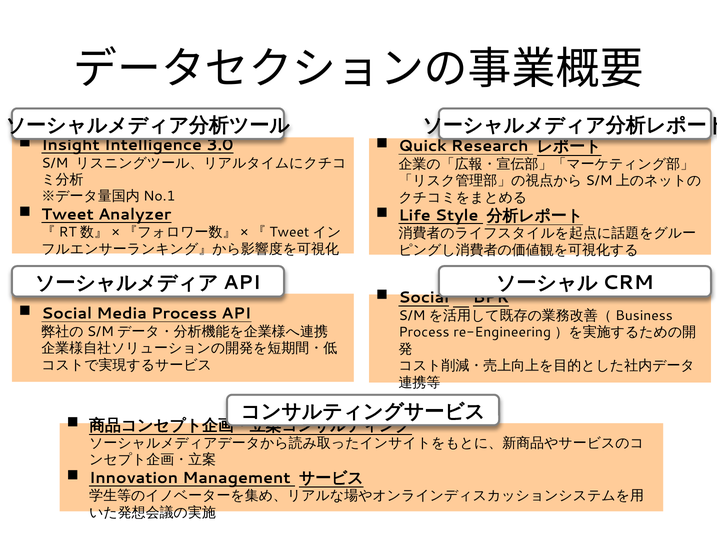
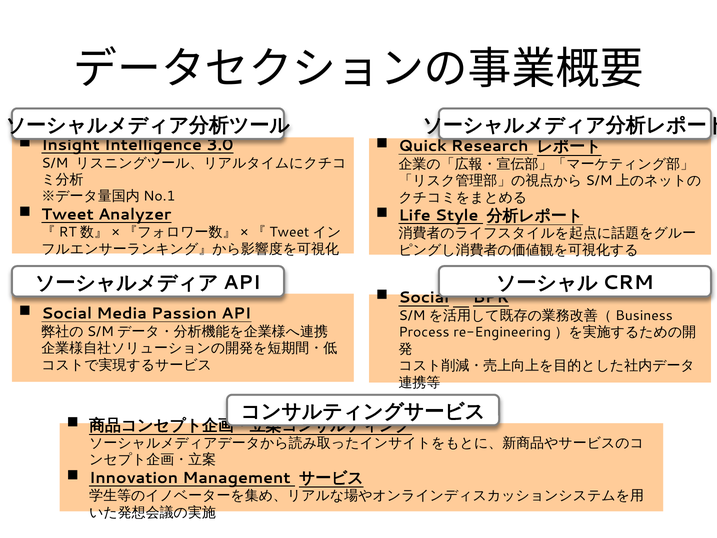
Media Process: Process -> Passion (184, 314)
